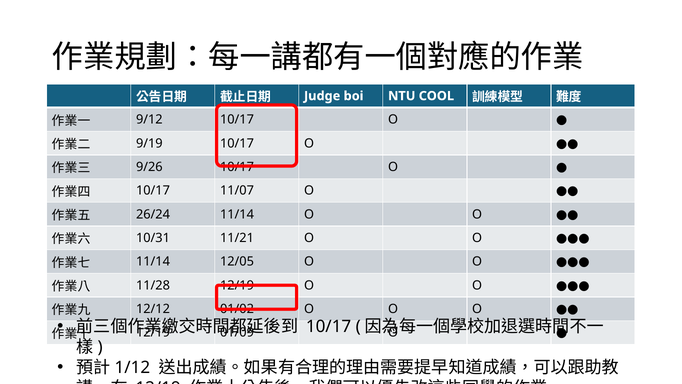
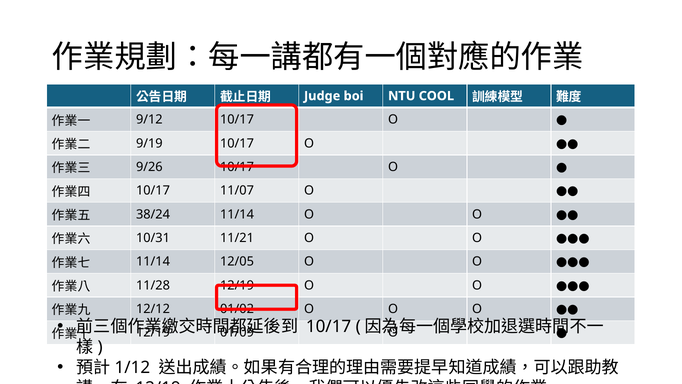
26/24: 26/24 -> 38/24 (153, 214)
